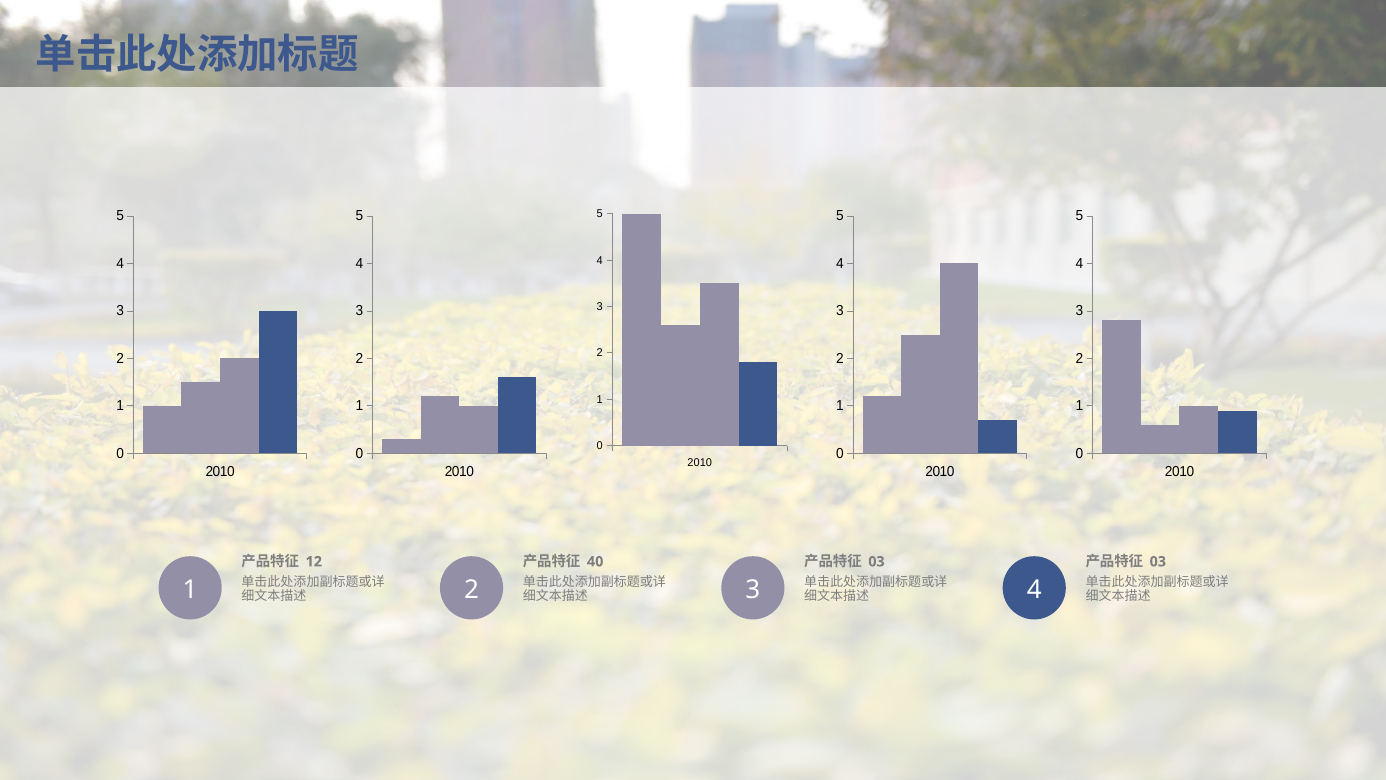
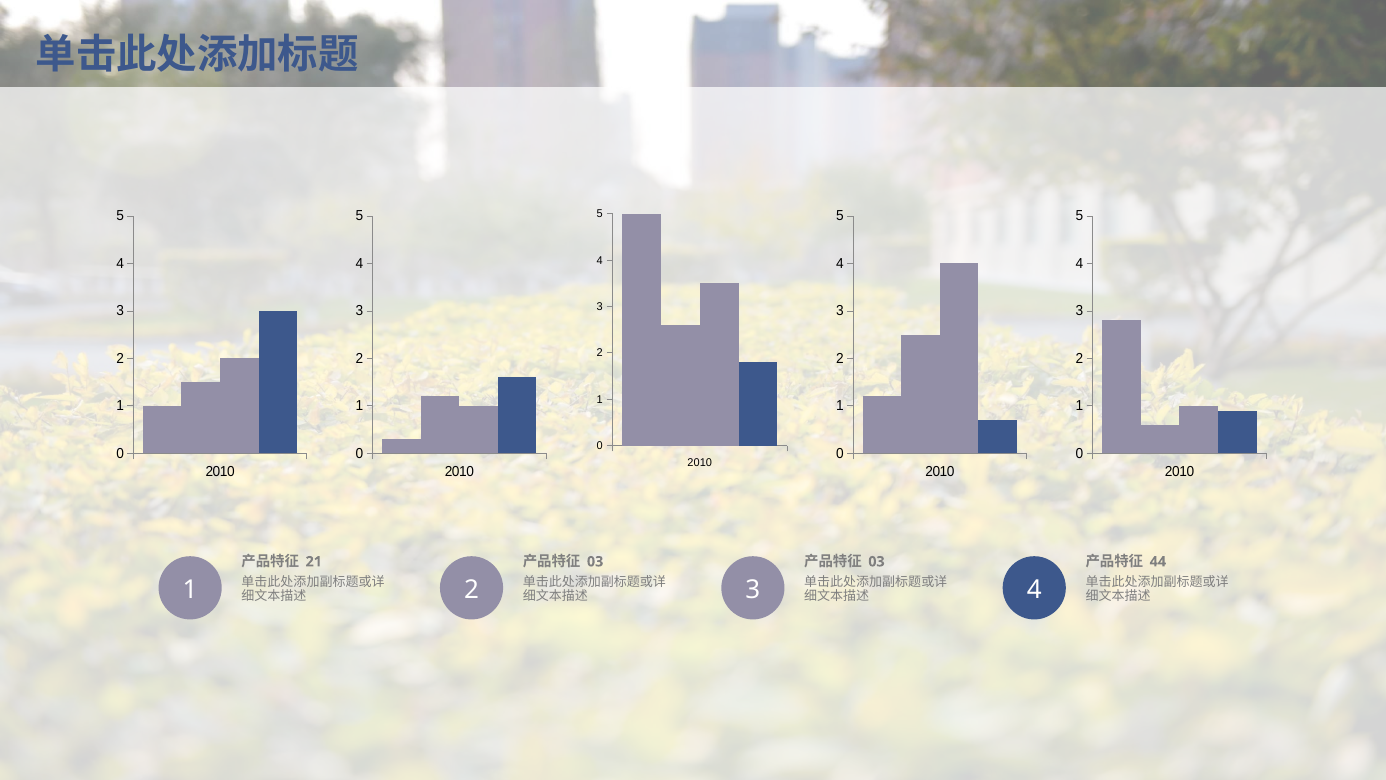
12: 12 -> 21 (314, 561)
40: 40 -> 03 (595, 561)
03: 03 -> 44 (1158, 561)
